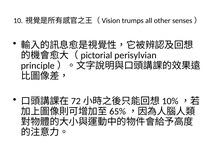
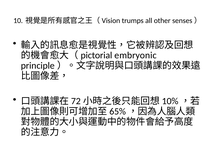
perisylvian: perisylvian -> embryonic (136, 55)
